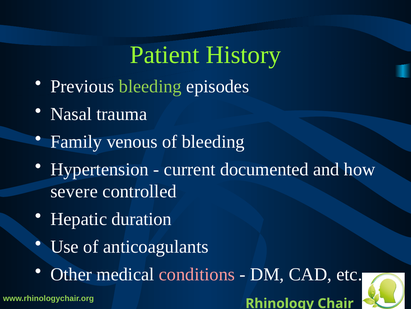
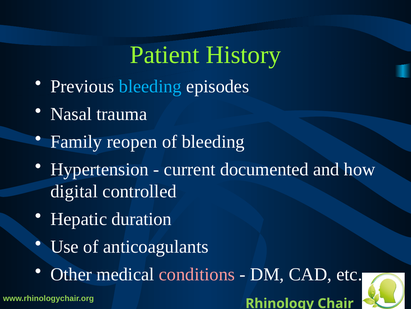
bleeding colour: light green -> light blue (150, 86)
venous: venous -> reopen (132, 141)
severe: severe -> digital (74, 191)
